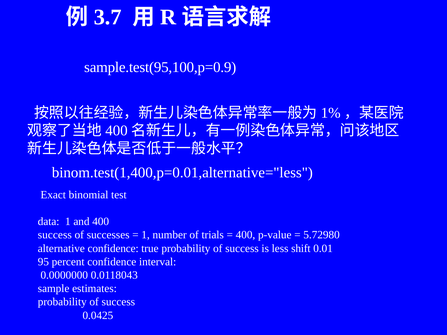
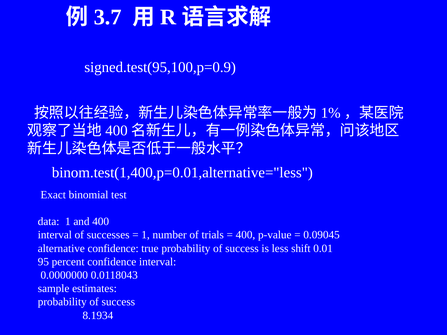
sample.test(95,100,p=0.9: sample.test(95,100,p=0.9 -> signed.test(95,100,p=0.9 (160, 67)
success: success -> interval (55, 235)
5.72980: 5.72980 -> 0.09045 (322, 235)
0.0425: 0.0425 -> 8.1934 (98, 316)
